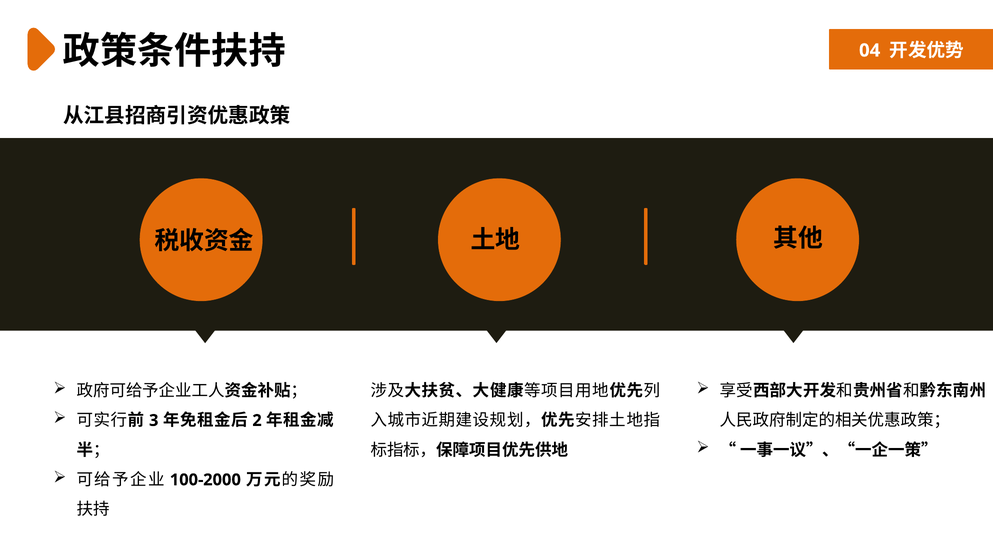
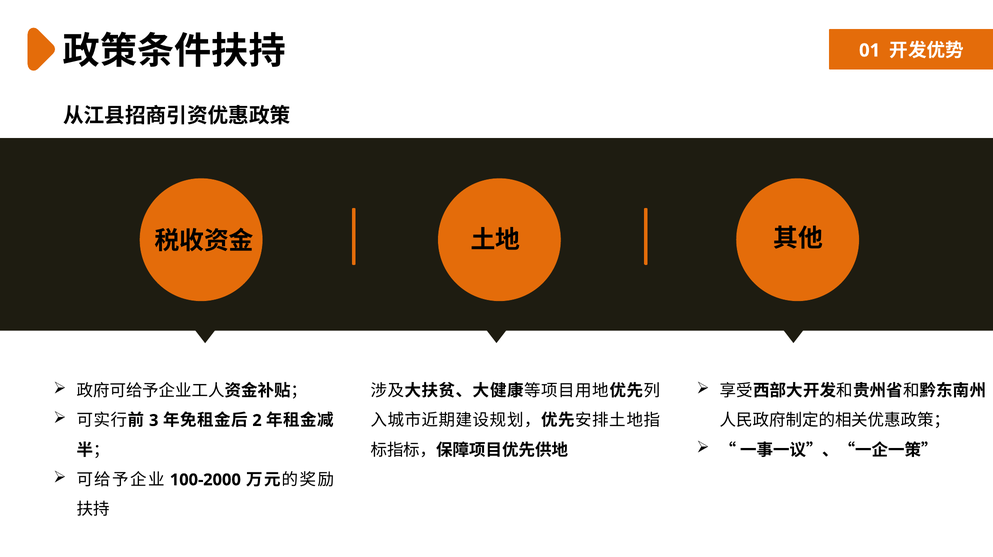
04: 04 -> 01 (870, 50)
